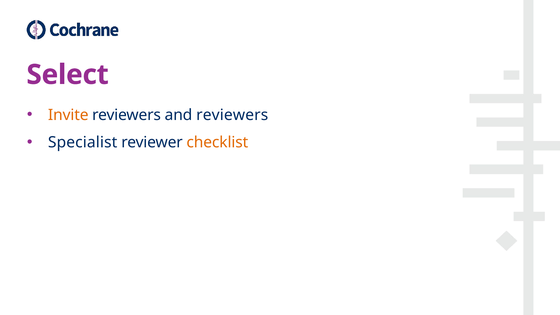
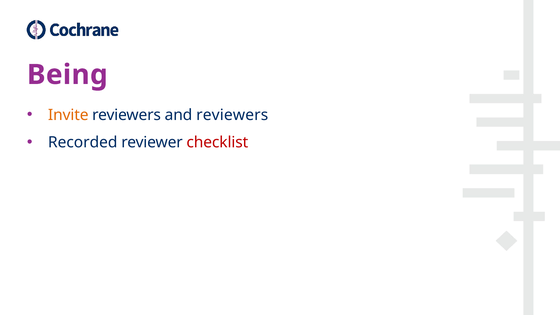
Select: Select -> Being (67, 75)
Specialist: Specialist -> Recorded (83, 142)
checklist colour: orange -> red (217, 142)
